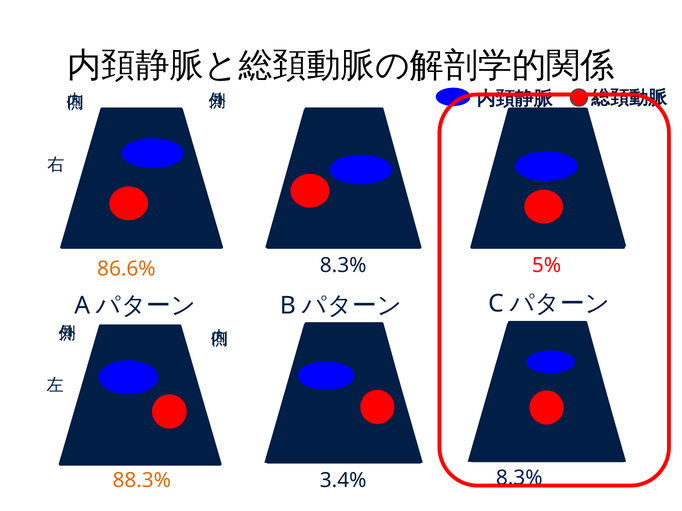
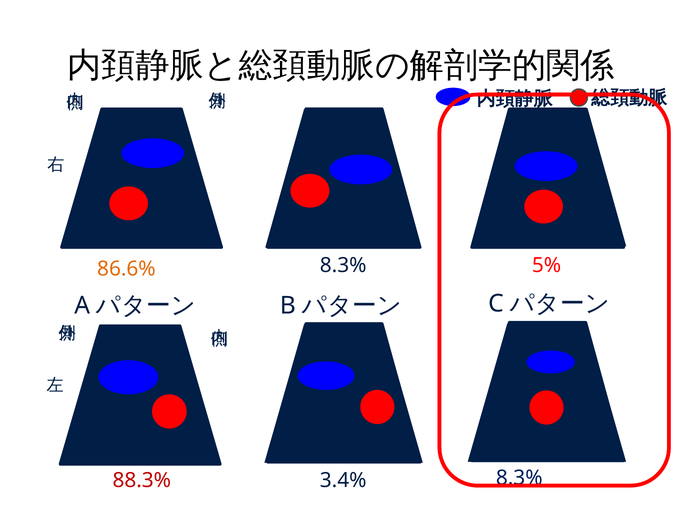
88.3% colour: orange -> red (142, 481)
